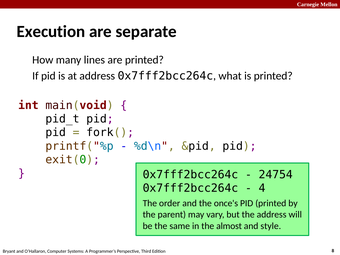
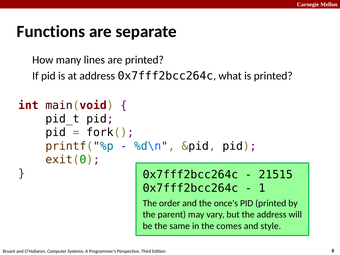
Execution: Execution -> Functions (51, 32)
24754: 24754 -> 21515 (276, 175)
4: 4 -> 1 (262, 188)
almost: almost -> comes (229, 226)
